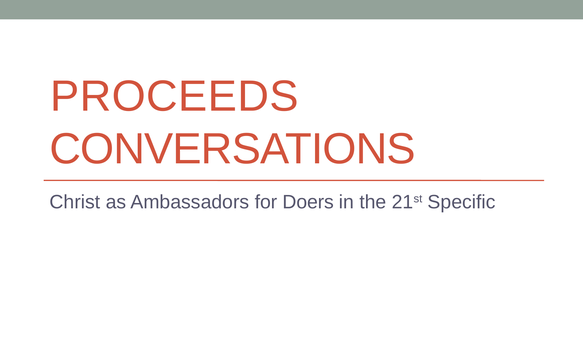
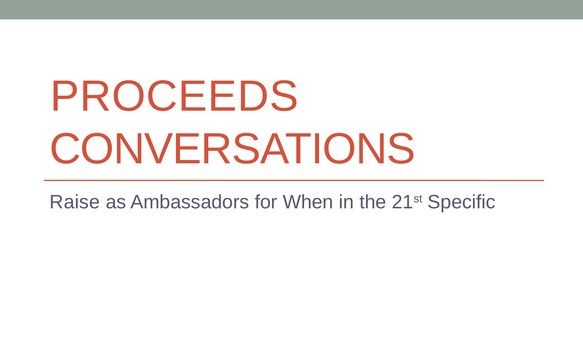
Christ: Christ -> Raise (75, 202)
Doers: Doers -> When (308, 202)
